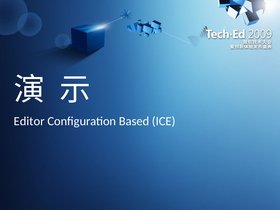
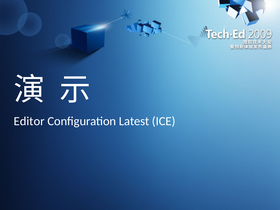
Based: Based -> Latest (134, 121)
